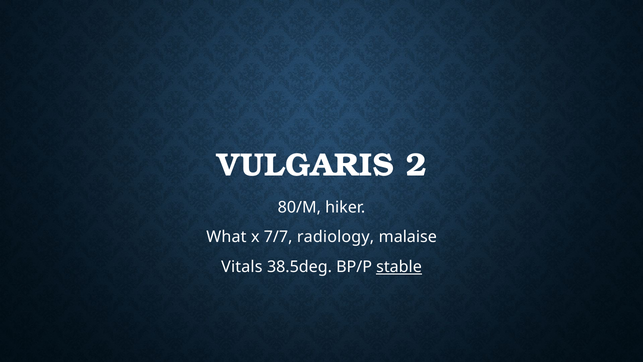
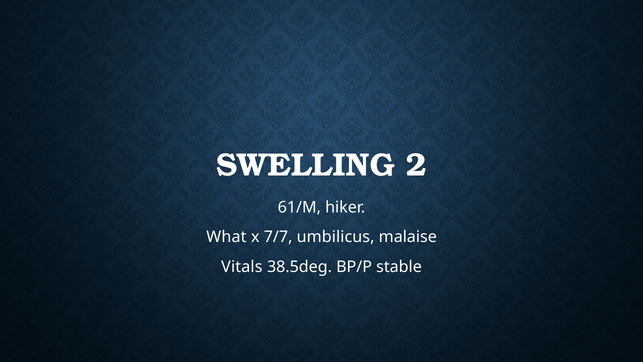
VULGARIS: VULGARIS -> SWELLING (305, 165)
80/M: 80/M -> 61/M (299, 207)
radiology: radiology -> umbilicus (336, 237)
stable underline: present -> none (399, 267)
